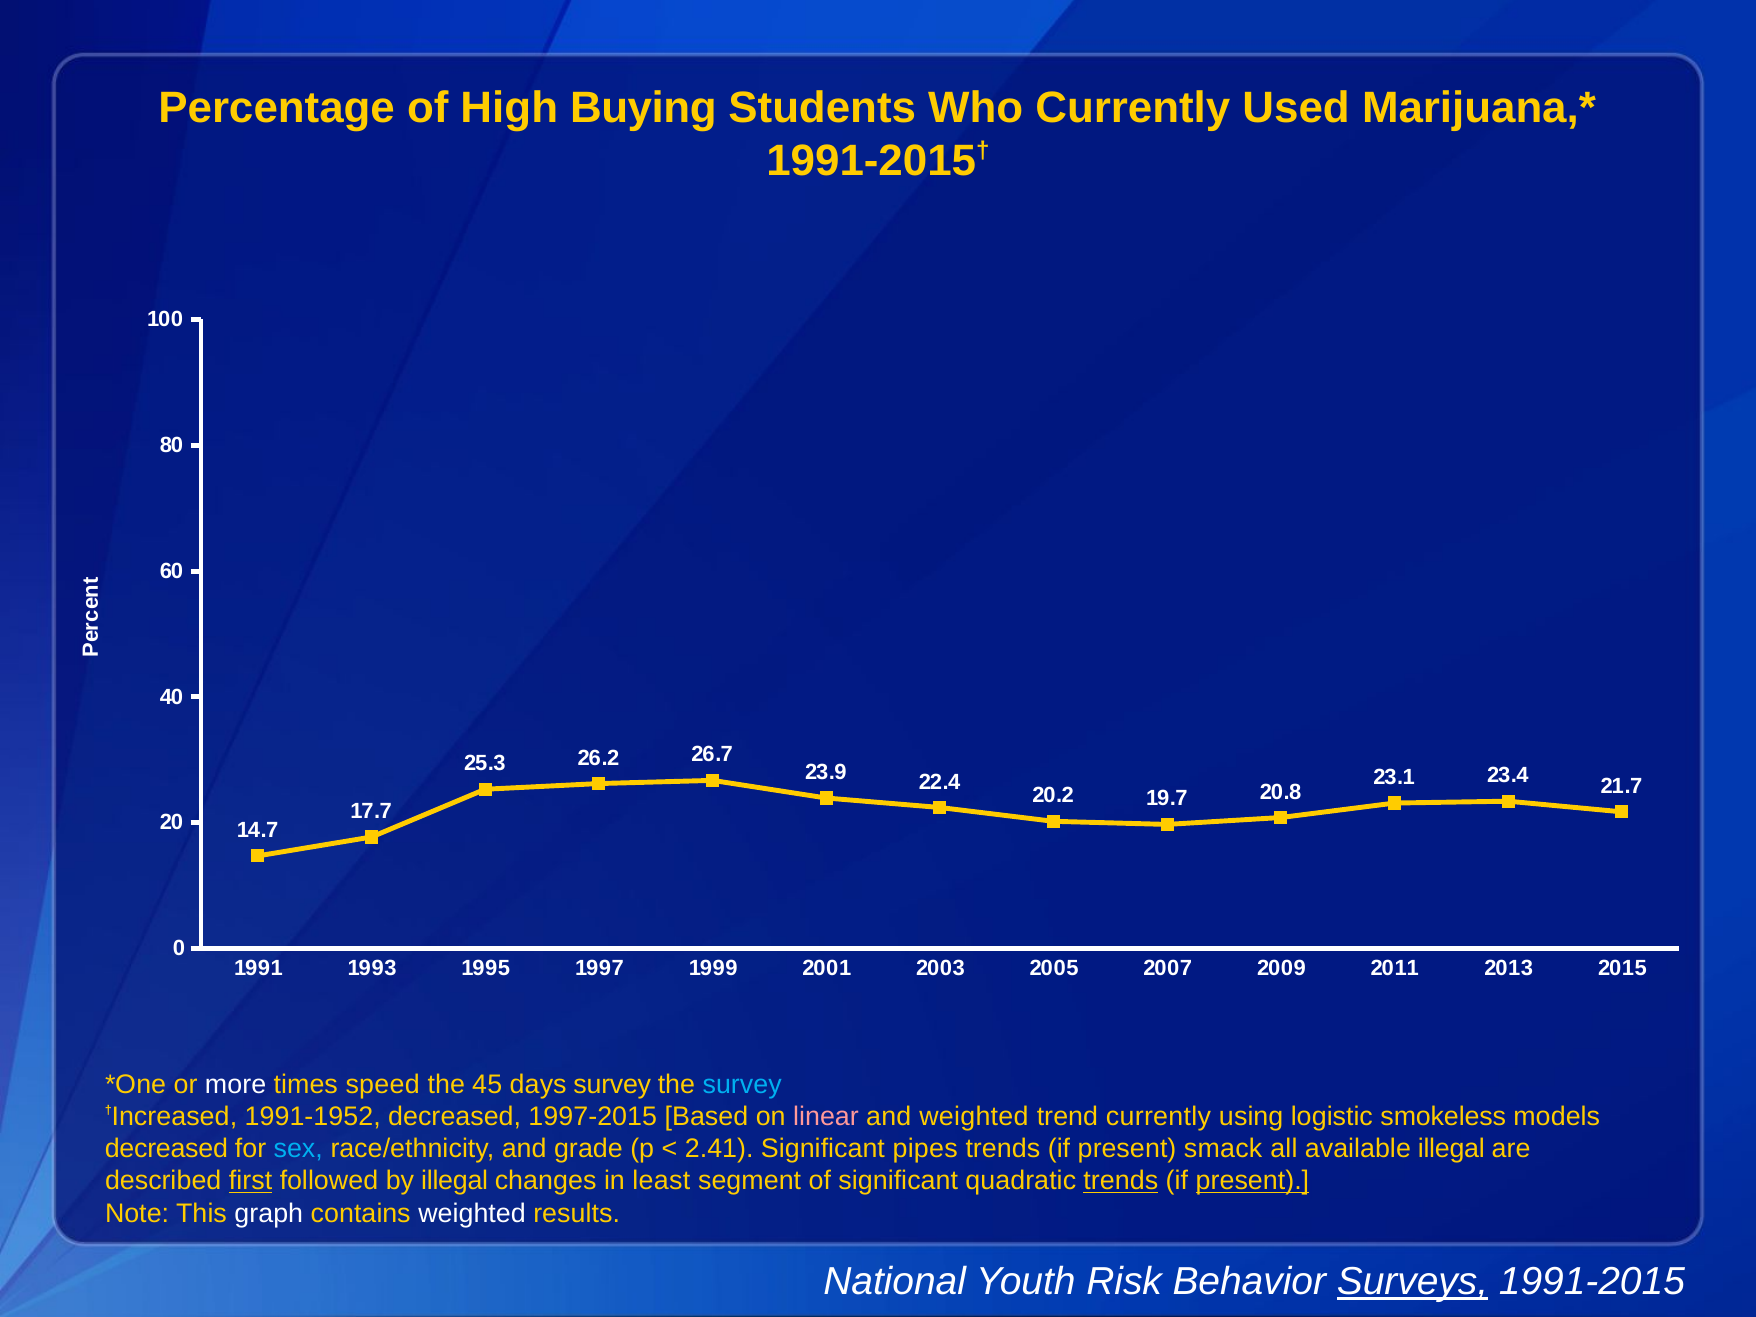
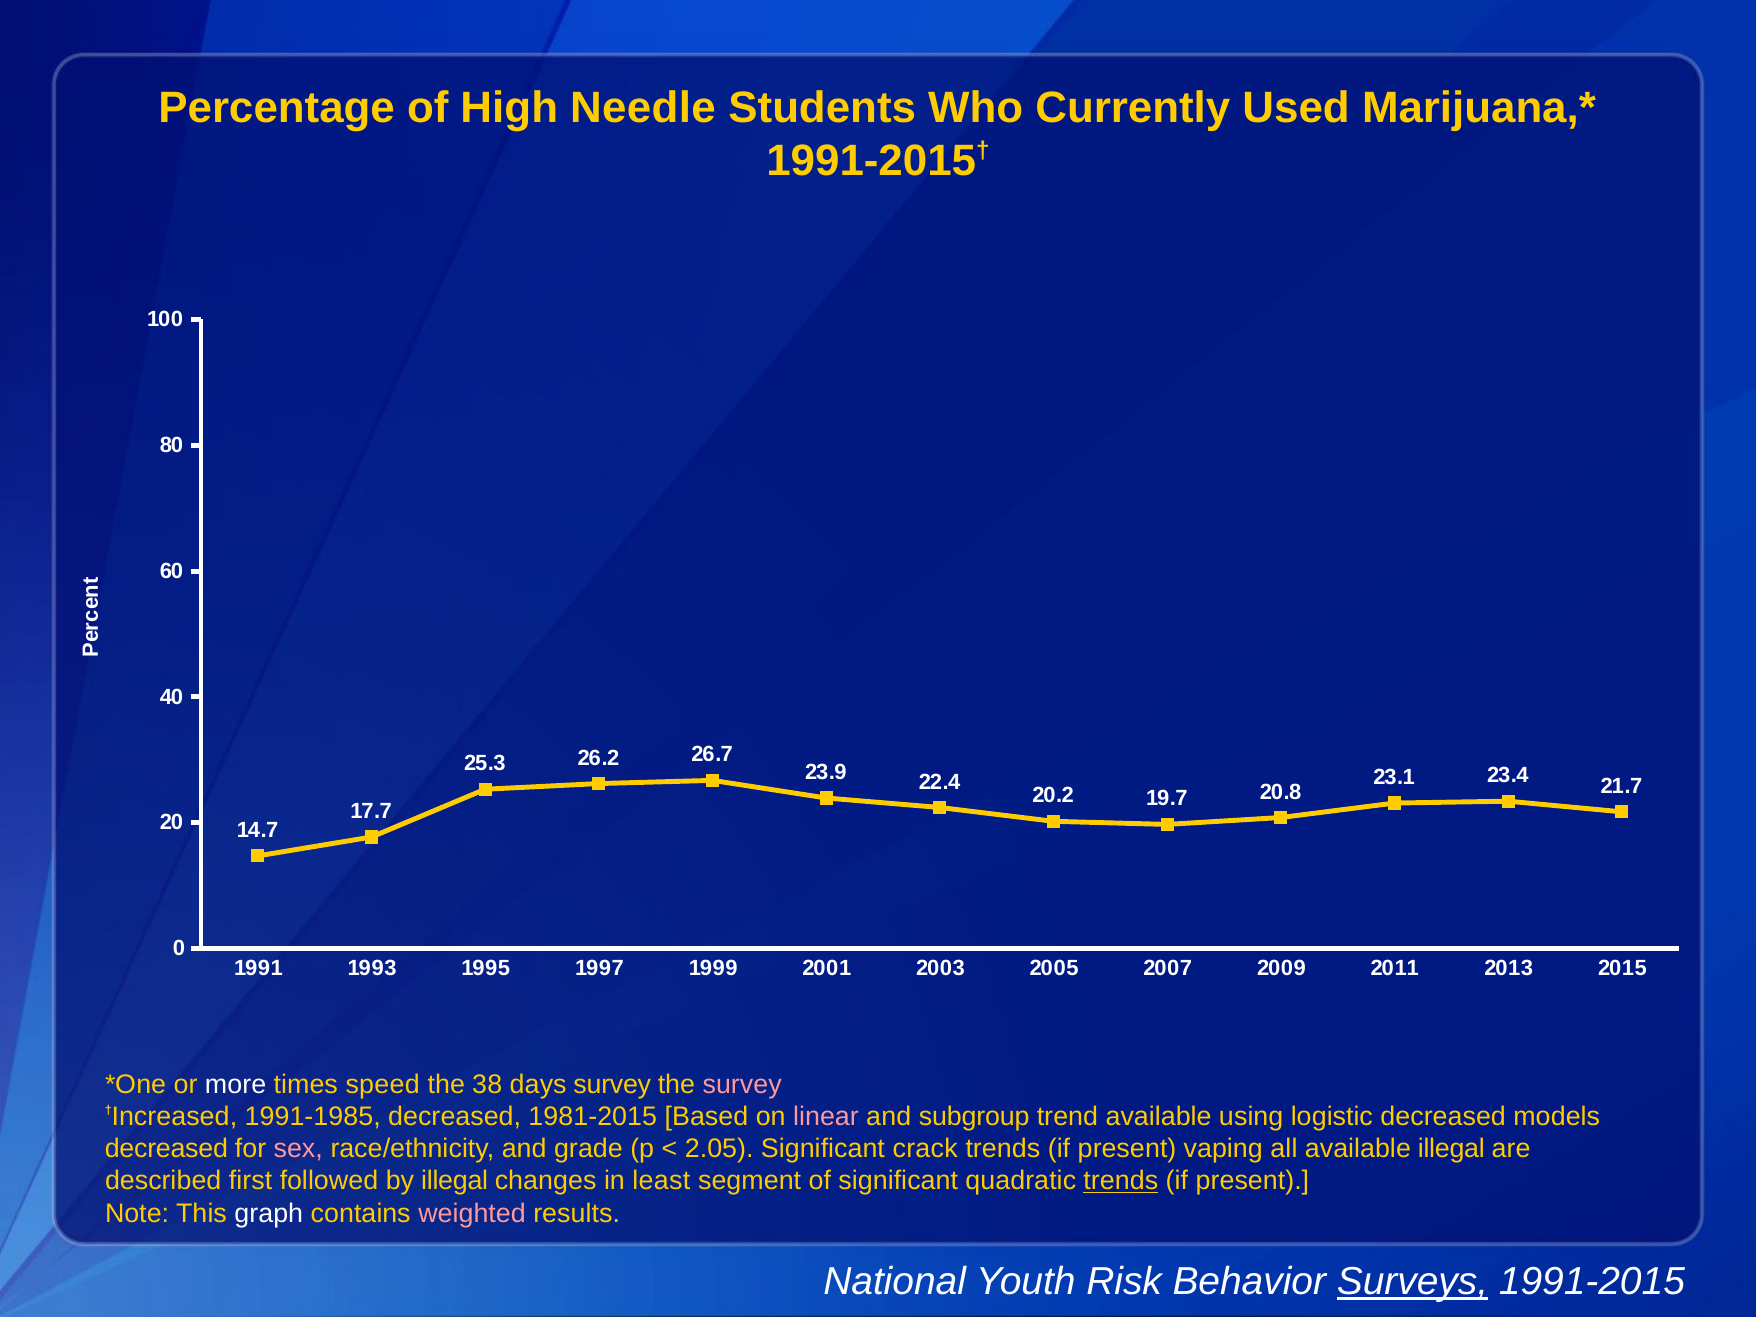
Buying: Buying -> Needle (643, 108)
45: 45 -> 38 (487, 1084)
survey colour: light blue -> pink (742, 1084)
1991-1952: 1991-1952 -> 1991-1985 (313, 1117)
1997-2015: 1997-2015 -> 1981-2015 (593, 1117)
and weighted: weighted -> subgroup (974, 1117)
trend currently: currently -> available (1159, 1117)
logistic smokeless: smokeless -> decreased (1443, 1117)
sex colour: light blue -> pink (298, 1149)
2.41: 2.41 -> 2.05 (719, 1149)
pipes: pipes -> crack (925, 1149)
smack: smack -> vaping (1223, 1149)
first underline: present -> none (251, 1181)
present underline: present -> none (1252, 1181)
weighted colour: white -> pink (472, 1213)
